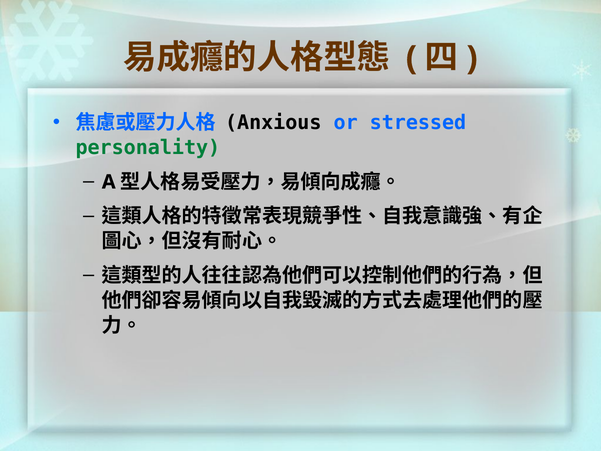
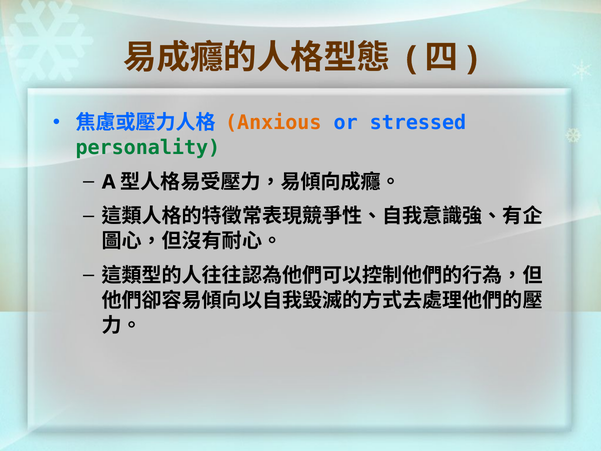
Anxious colour: black -> orange (273, 123)
